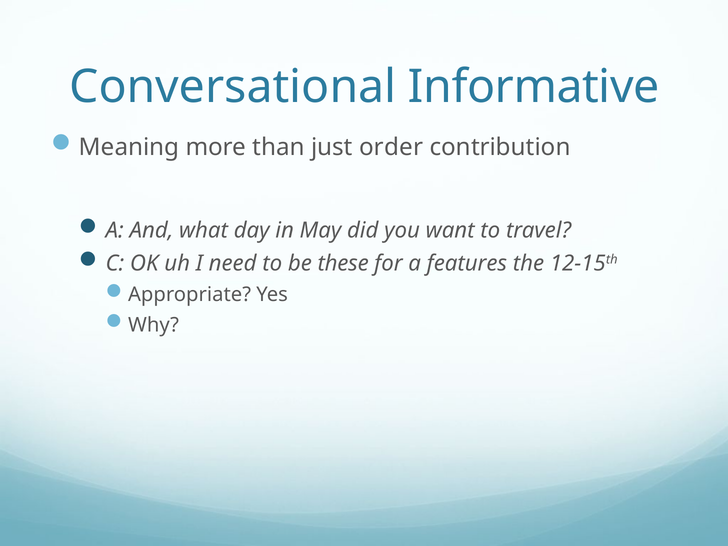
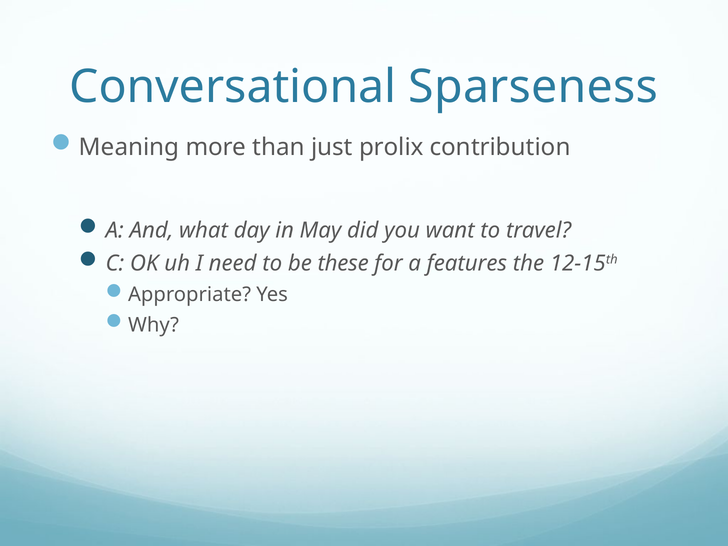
Informative: Informative -> Sparseness (533, 87)
order: order -> prolix (391, 147)
